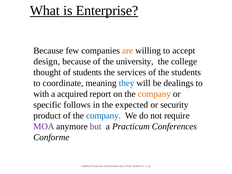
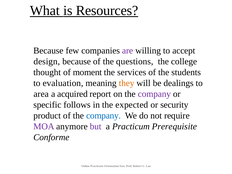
Enterprise: Enterprise -> Resources (107, 11)
are colour: orange -> purple (128, 51)
university: university -> questions (135, 61)
of students: students -> moment (87, 72)
coordinate: coordinate -> evaluation (63, 83)
they colour: blue -> orange (127, 83)
with: with -> area (41, 94)
company colour: orange -> purple (154, 94)
Conferences: Conferences -> Prerequisite (174, 126)
